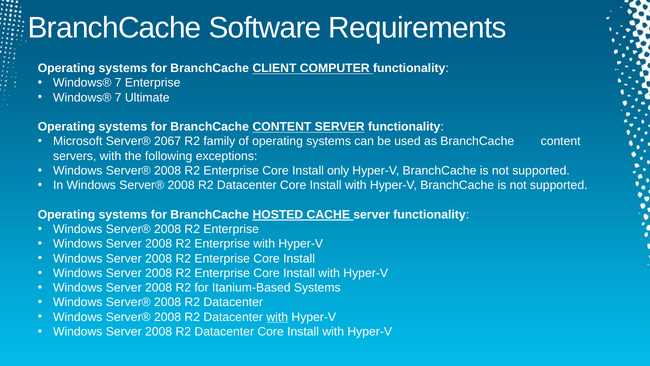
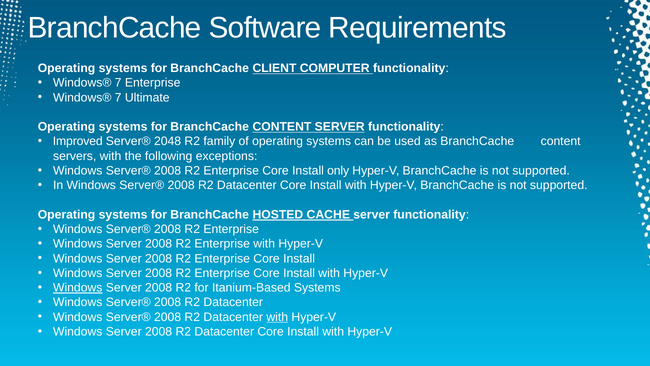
Microsoft: Microsoft -> Improved (78, 141)
2067: 2067 -> 2048 (168, 141)
Windows underline: none -> present (78, 288)
